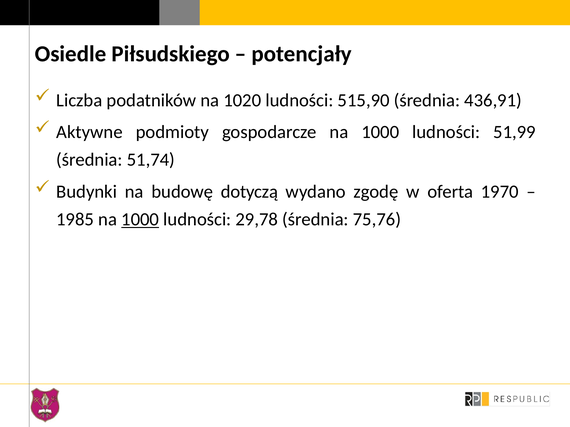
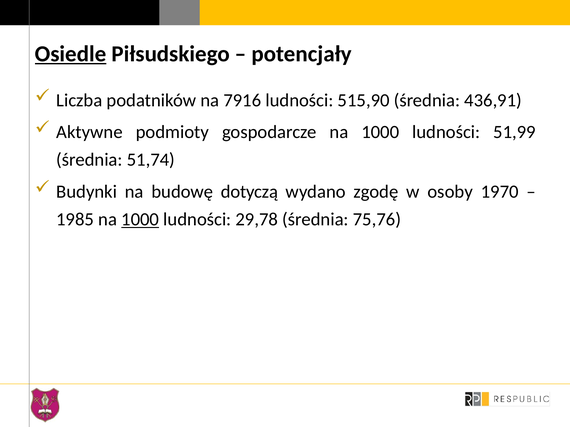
Osiedle underline: none -> present (71, 54)
1020: 1020 -> 7916 (242, 100)
oferta: oferta -> osoby (450, 192)
